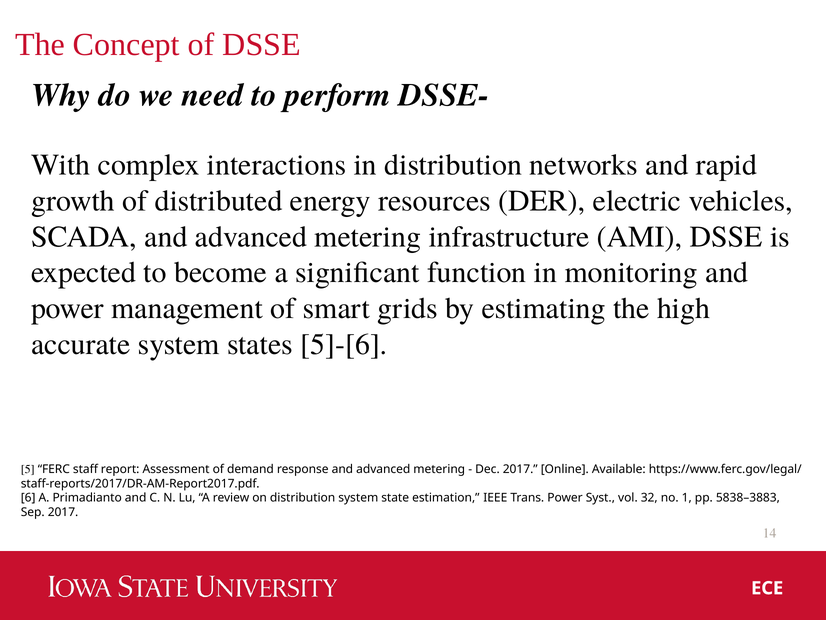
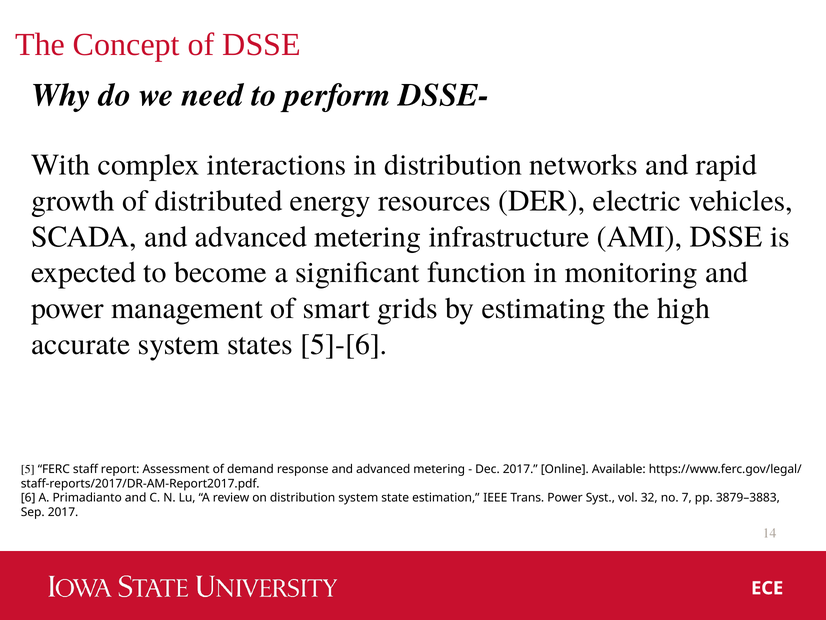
1: 1 -> 7 (687, 498)
5838–3883: 5838–3883 -> 3879–3883 (748, 498)
